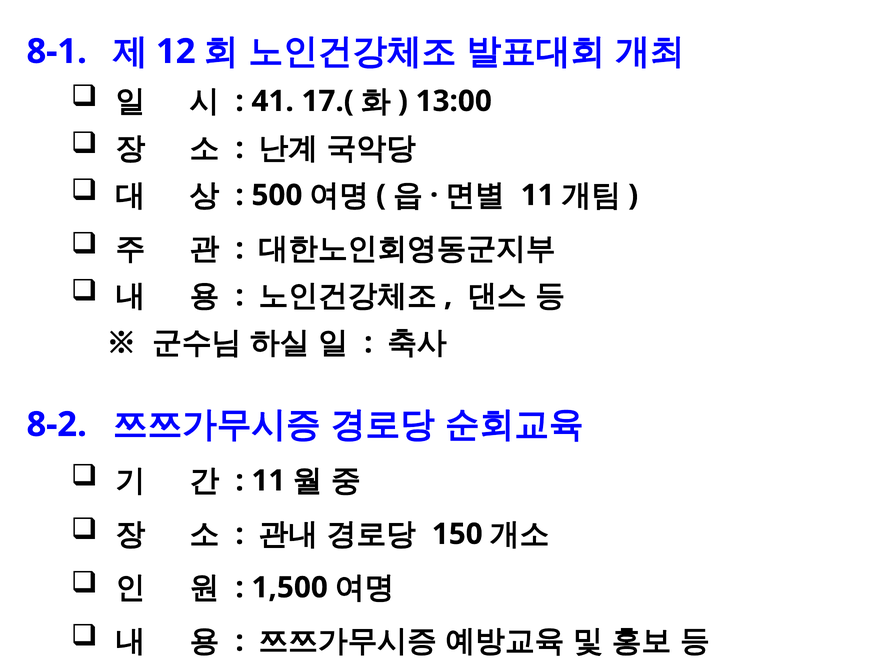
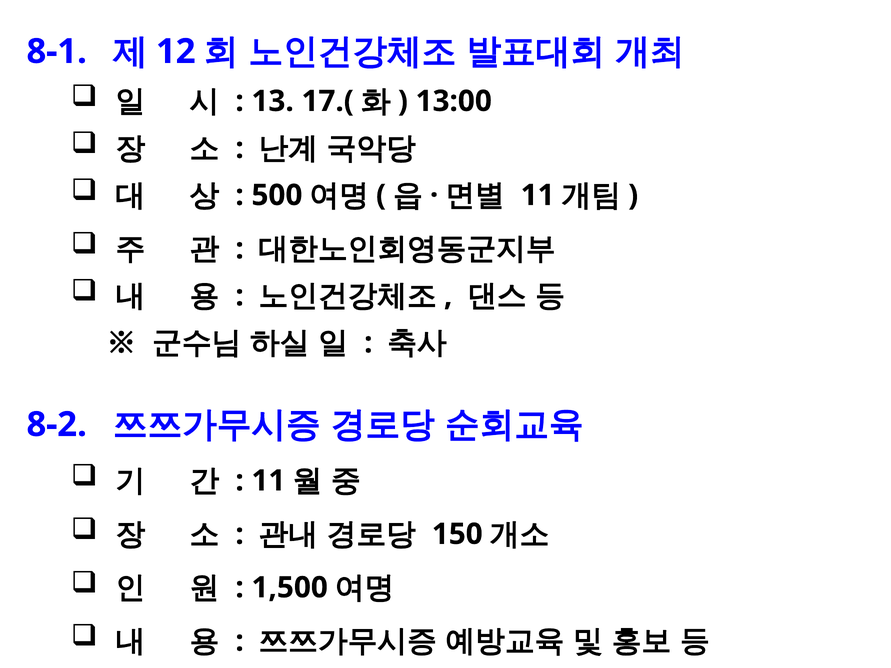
41: 41 -> 13 (273, 101)
